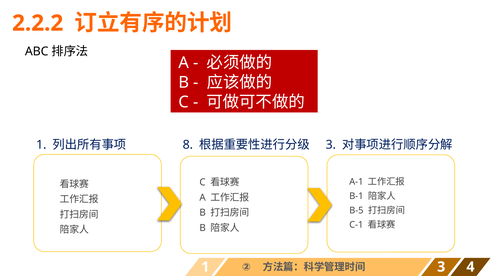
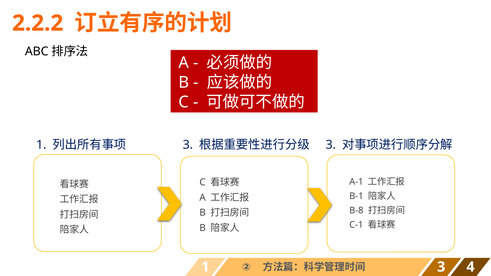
8: 8 -> 3 (188, 145)
B-5: B-5 -> B-8 (356, 211)
